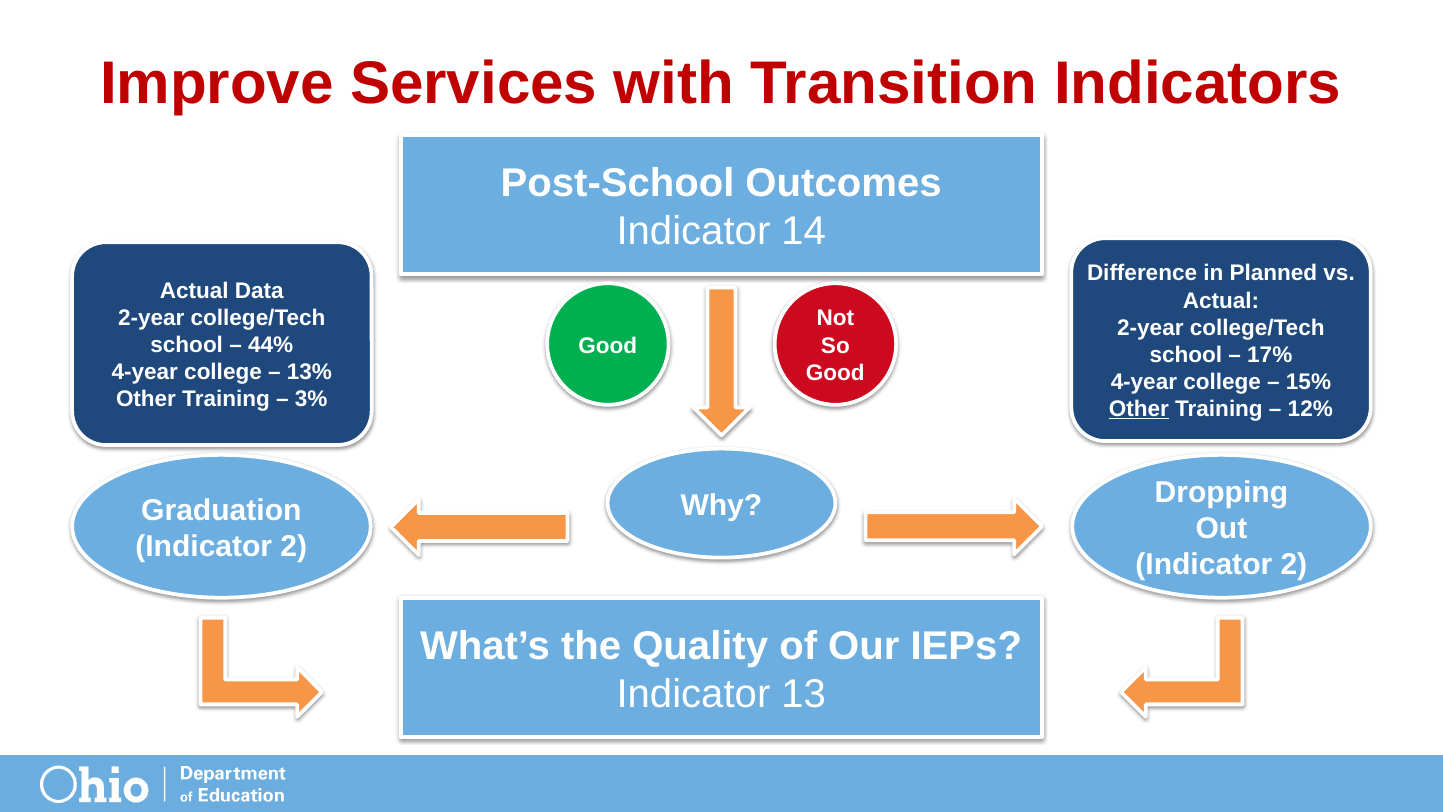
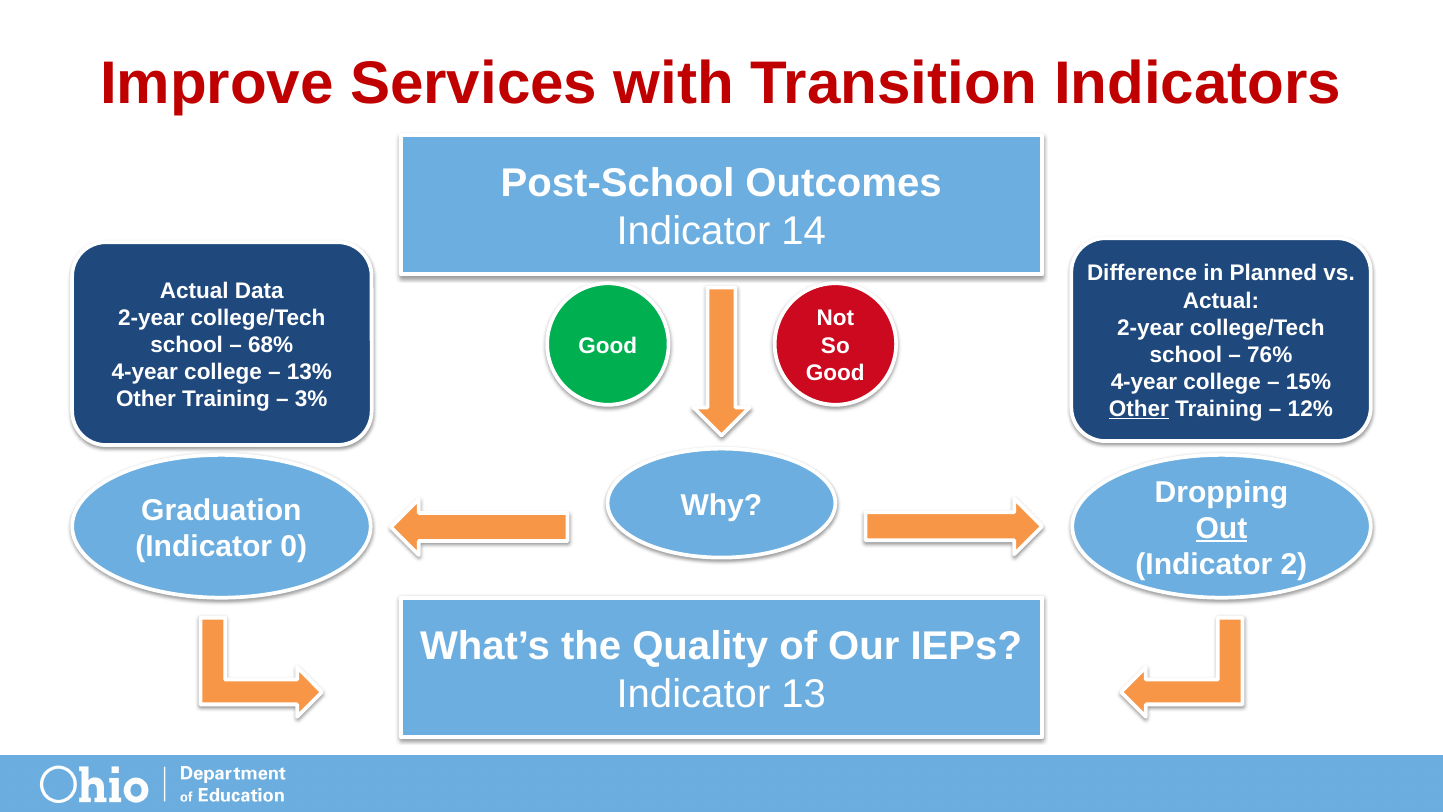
44%: 44% -> 68% (271, 345)
17%: 17% -> 76% (1270, 355)
Out underline: none -> present (1221, 528)
2: 2 -> 0 (294, 546)
